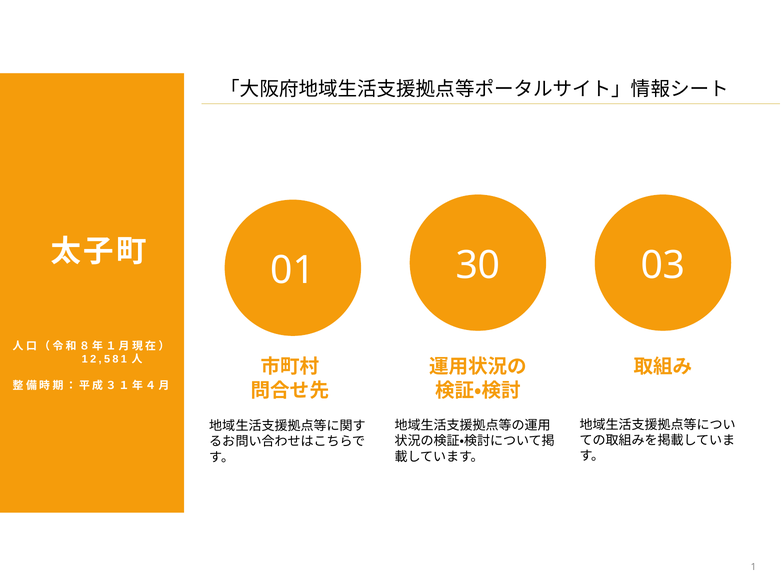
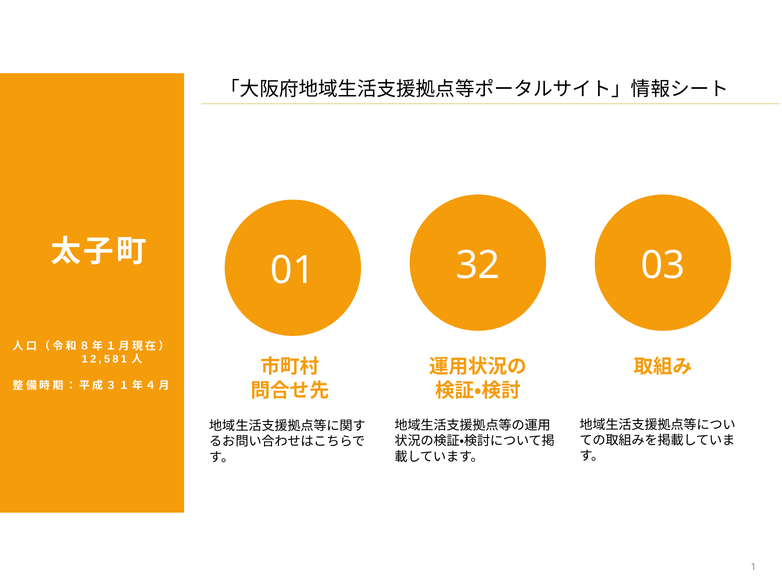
30: 30 -> 32 (478, 266)
